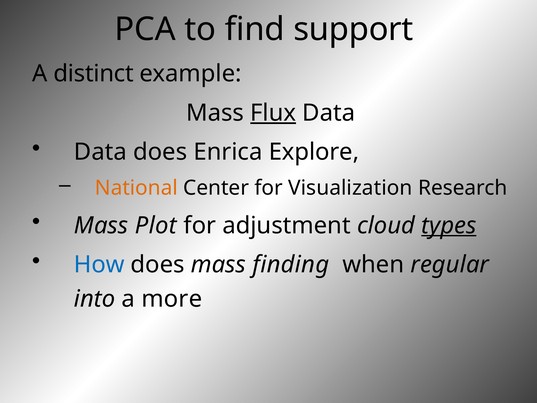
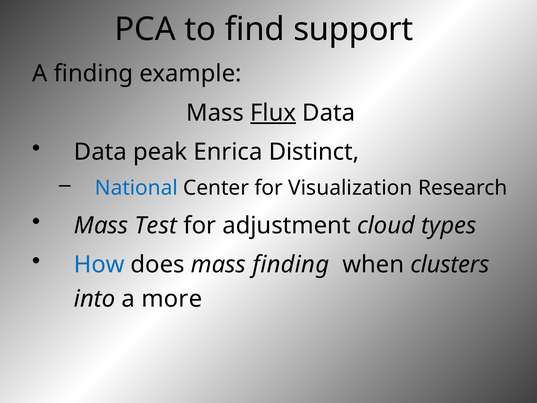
A distinct: distinct -> finding (93, 74)
Data does: does -> peak (160, 152)
Explore: Explore -> Distinct (314, 152)
National colour: orange -> blue (136, 188)
Plot: Plot -> Test (156, 225)
types underline: present -> none (449, 225)
regular: regular -> clusters (450, 265)
